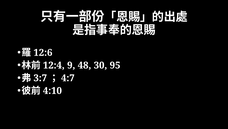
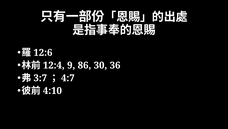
48: 48 -> 86 (84, 65)
95: 95 -> 36 (115, 65)
